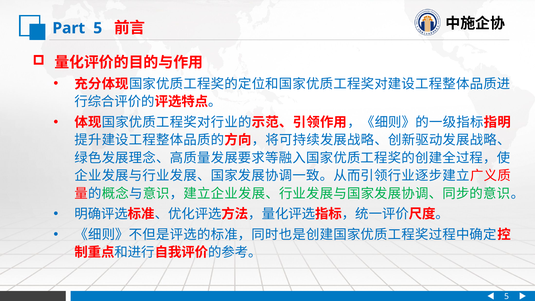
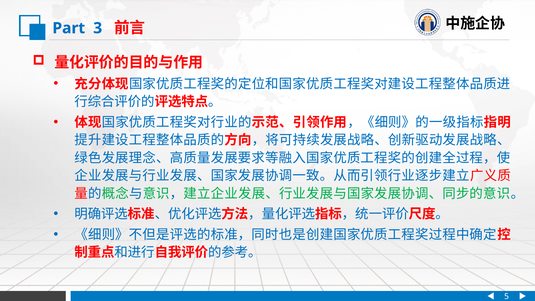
Part 5: 5 -> 3 (98, 28)
